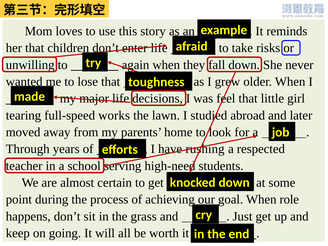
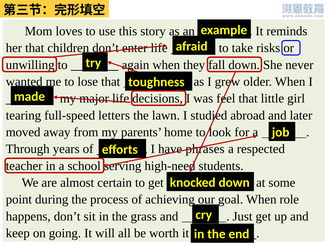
works: works -> letters (114, 115)
rushing: rushing -> phrases (205, 149)
